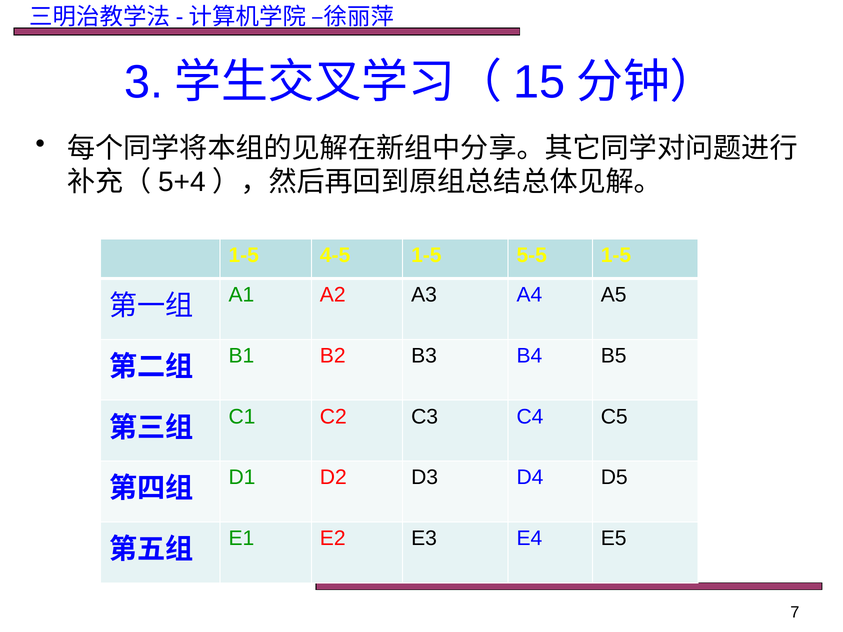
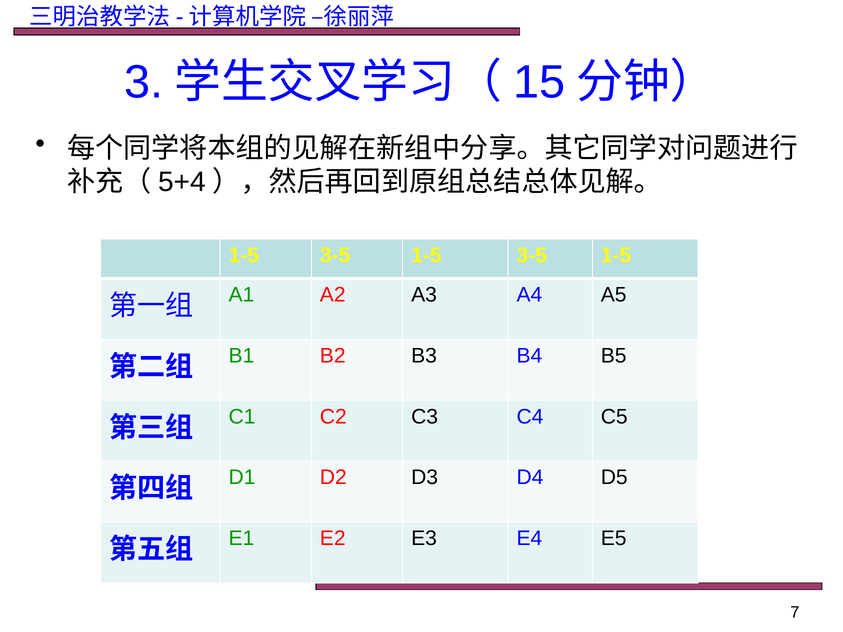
4-5: 4-5 -> 3-5 (335, 255)
5-5: 5-5 -> 3-5 (532, 255)
